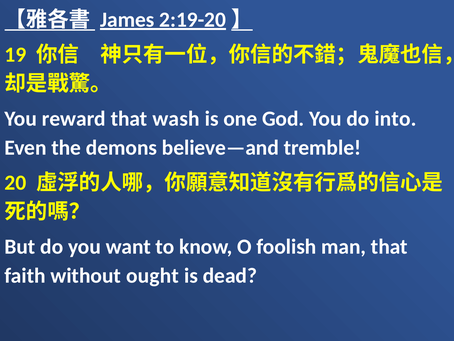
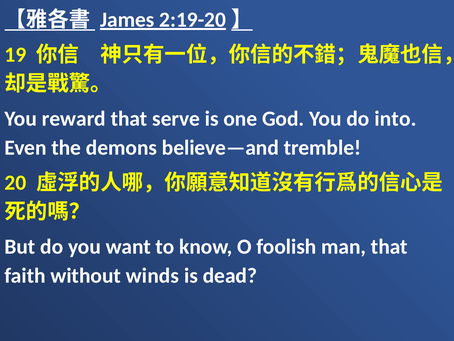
wash: wash -> serve (176, 119)
ought: ought -> winds (152, 275)
